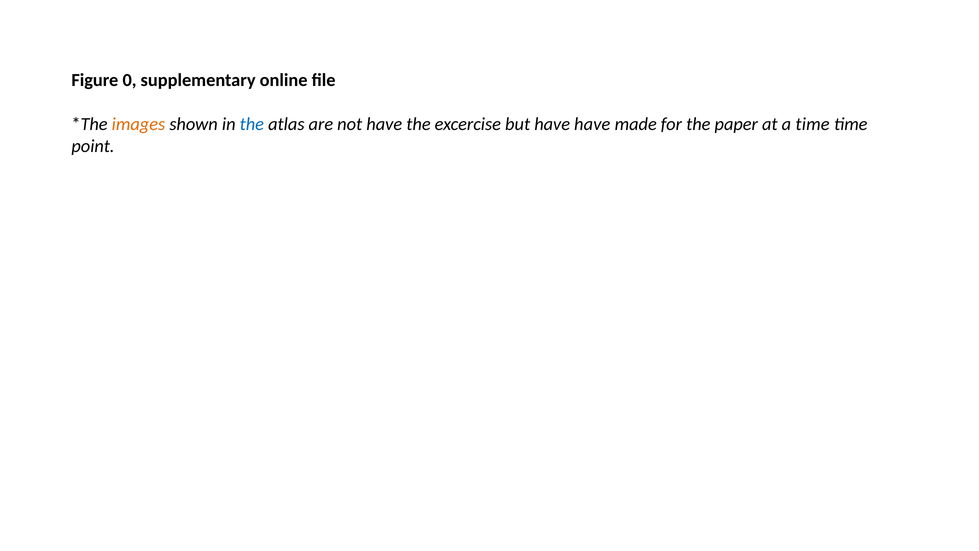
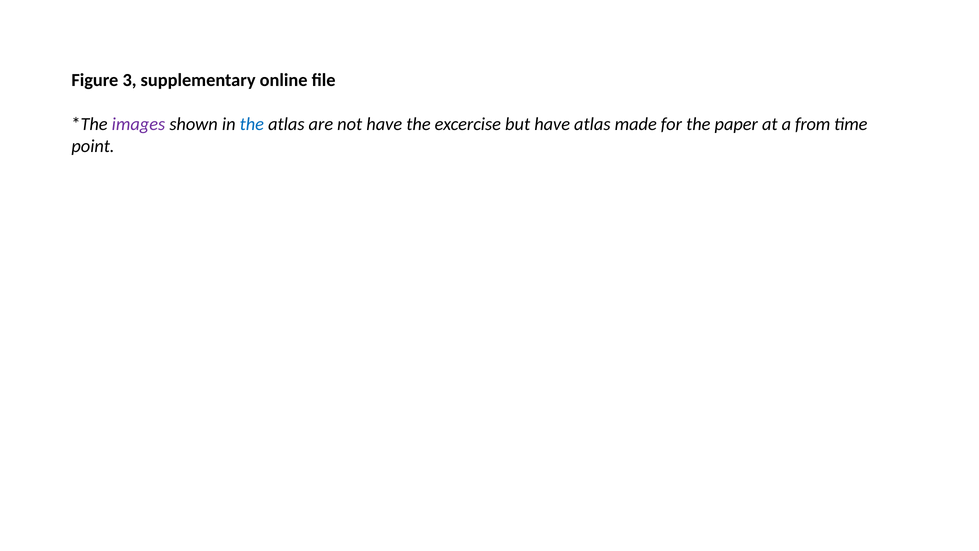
0: 0 -> 3 (130, 80)
images colour: orange -> purple (138, 124)
have have: have -> atlas (592, 124)
a time: time -> from (813, 124)
